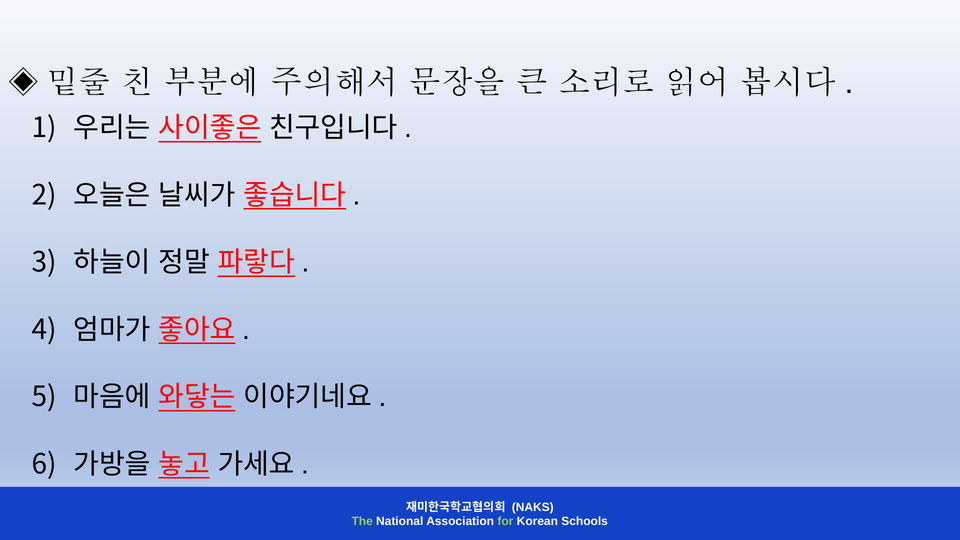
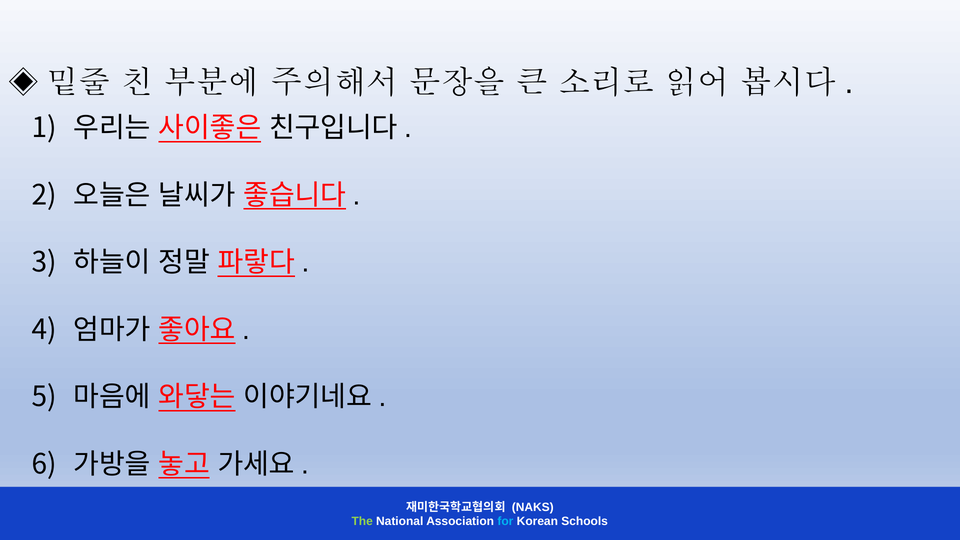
for colour: light green -> light blue (505, 521)
